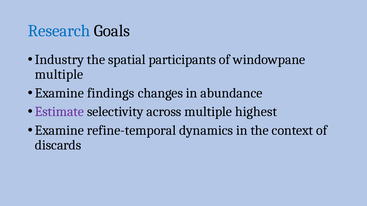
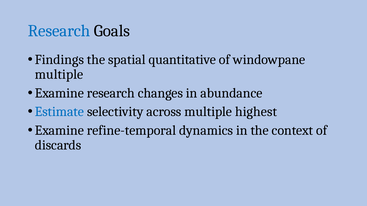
Industry: Industry -> Findings (59, 60)
participants: participants -> quantitative (182, 60)
Examine findings: findings -> research (111, 93)
Estimate colour: purple -> blue (59, 112)
